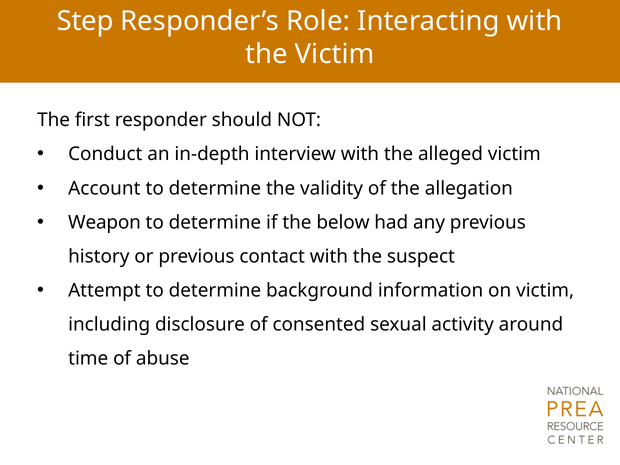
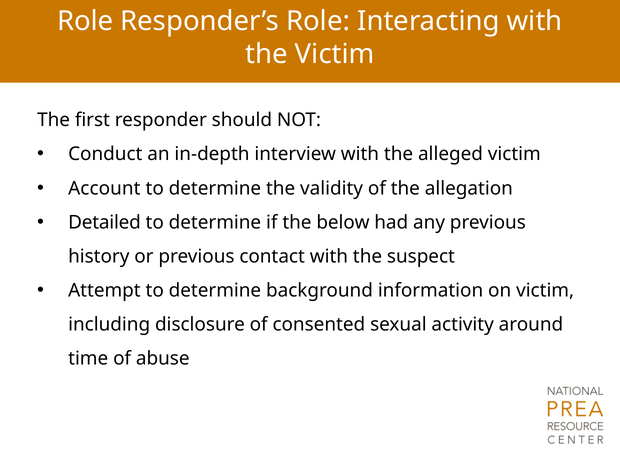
Step: Step -> Role (85, 21)
Weapon: Weapon -> Detailed (105, 222)
